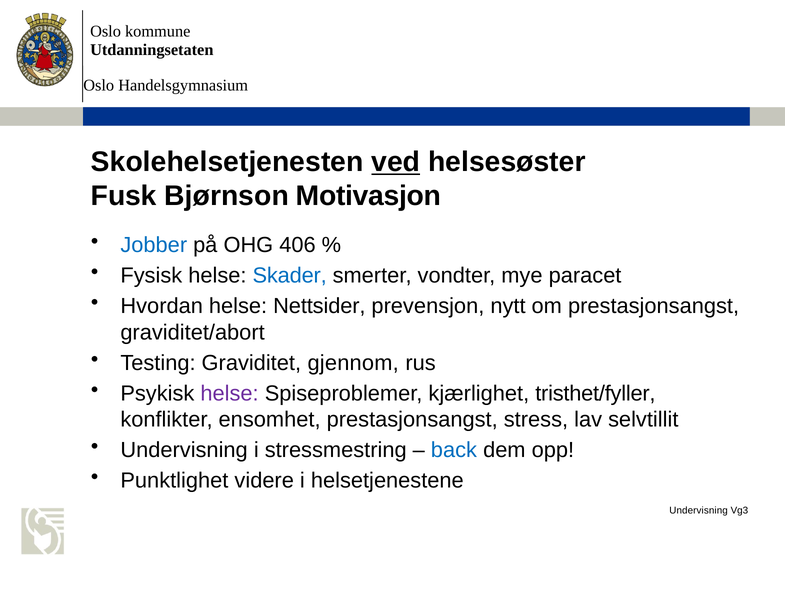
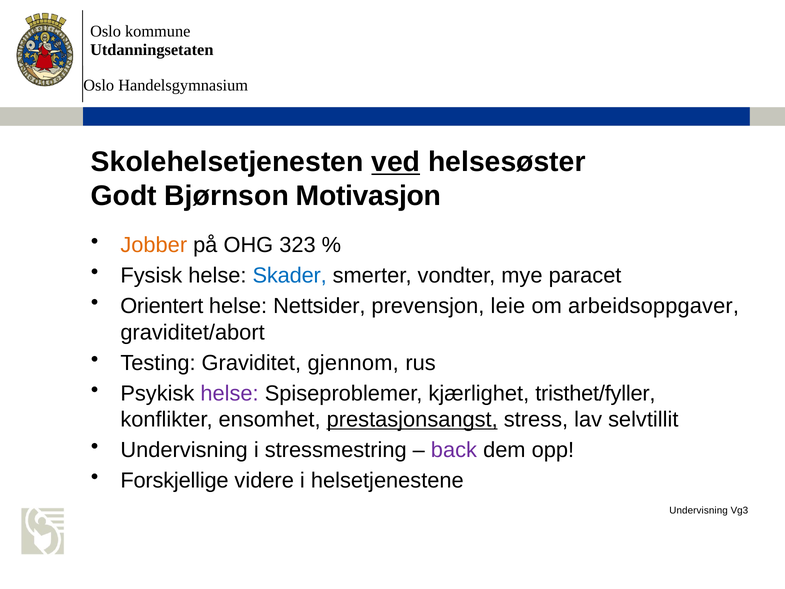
Fusk: Fusk -> Godt (124, 196)
Jobber colour: blue -> orange (154, 245)
406: 406 -> 323 (297, 245)
Hvordan: Hvordan -> Orientert (162, 306)
nytt: nytt -> leie (508, 306)
om prestasjonsangst: prestasjonsangst -> arbeidsoppgaver (653, 306)
prestasjonsangst underline: none -> present (412, 419)
back colour: blue -> purple (454, 450)
Punktlighet: Punktlighet -> Forskjellige (175, 480)
